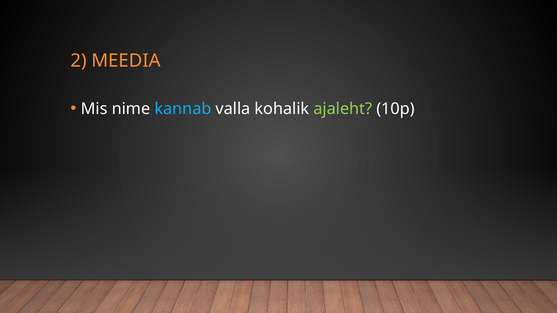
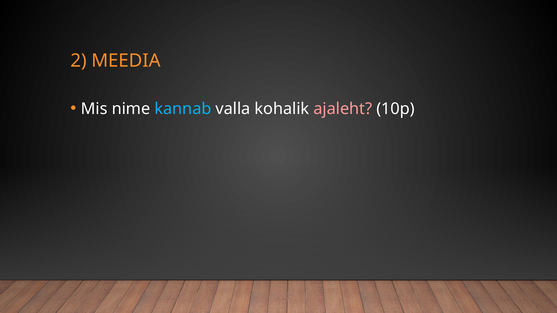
ajaleht colour: light green -> pink (343, 109)
